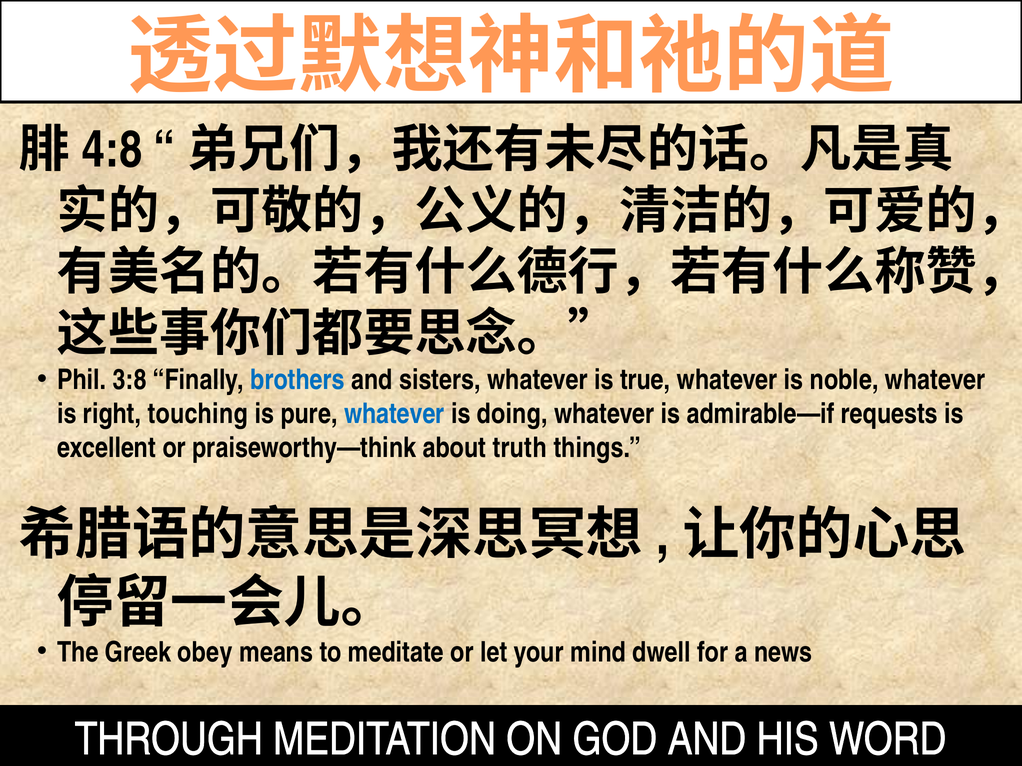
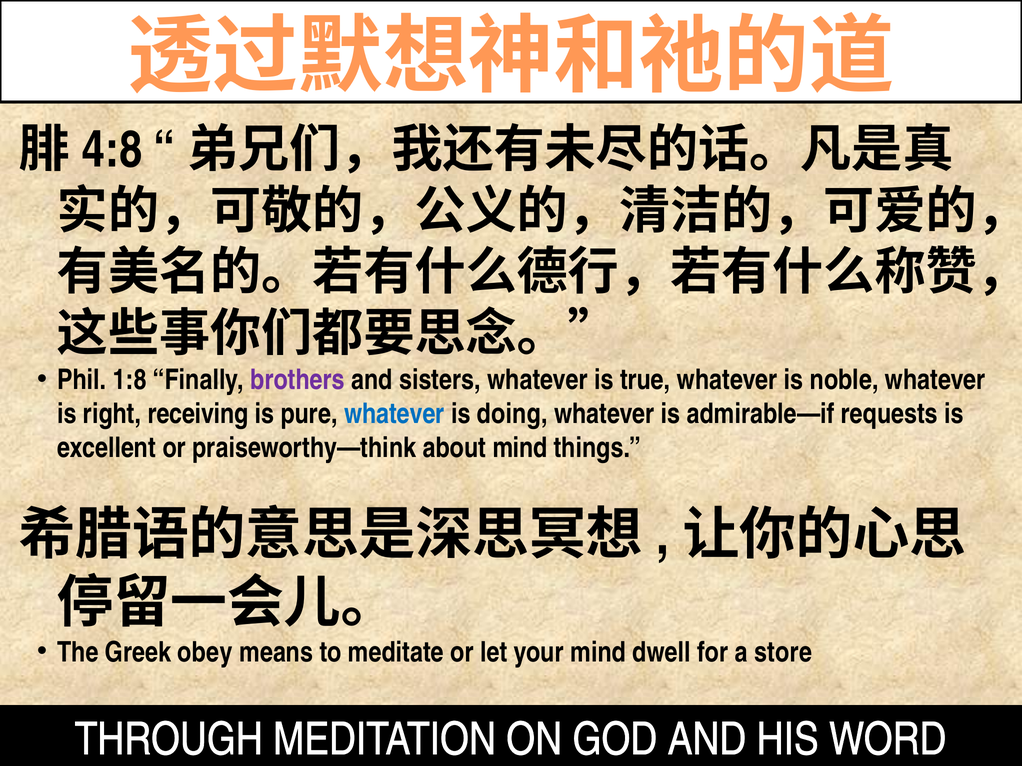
3:8: 3:8 -> 1:8 (130, 380)
brothers colour: blue -> purple (298, 380)
touching: touching -> receiving (198, 414)
about truth: truth -> mind (520, 448)
news: news -> store (783, 653)
